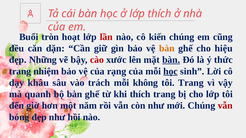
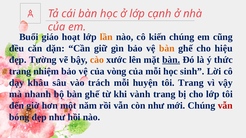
lớp thích: thích -> cạnh (160, 14)
tròn: tròn -> giáo (50, 37)
lần colour: red -> orange (106, 37)
Những: Những -> Tường (43, 60)
cào colour: red -> orange (97, 60)
rạng: rạng -> vòng (117, 71)
học underline: present -> none (171, 71)
không: không -> huyện (145, 83)
quanh: quanh -> nhanh (38, 94)
khi thích: thích -> vành (140, 94)
